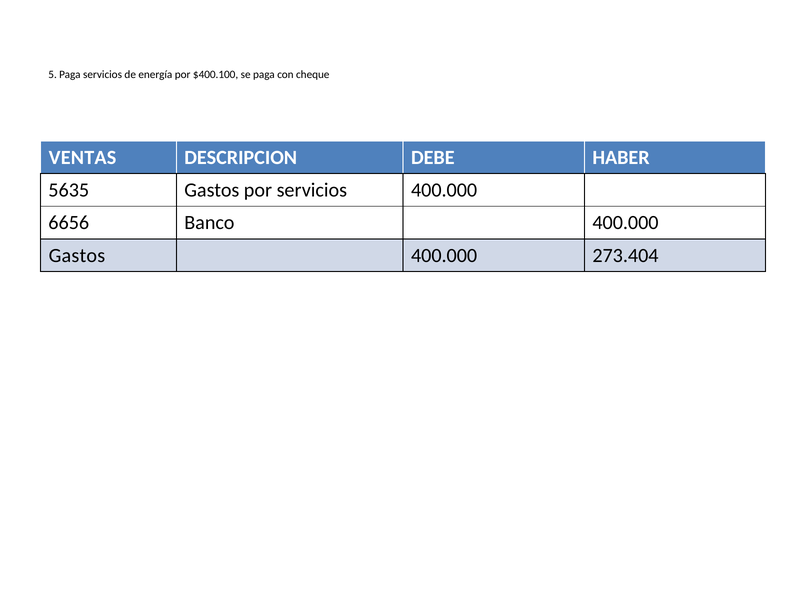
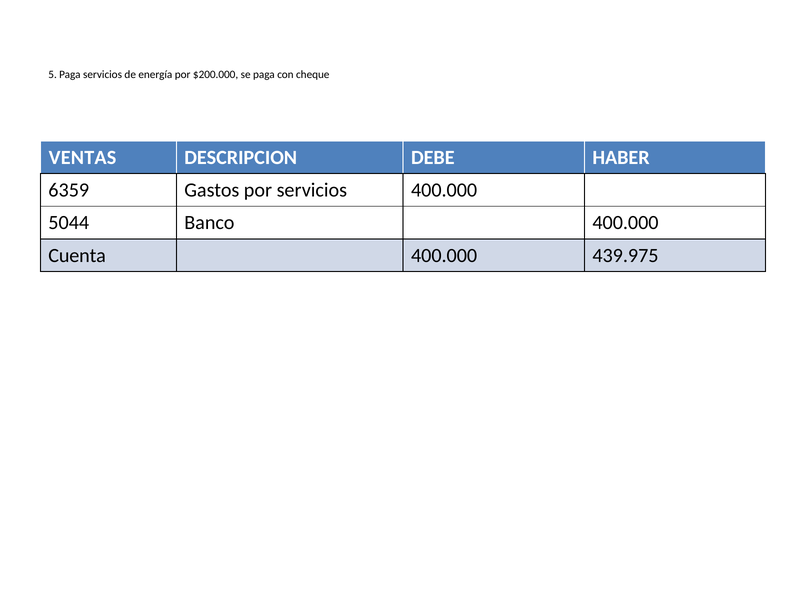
$400.100: $400.100 -> $200.000 (216, 75)
5635: 5635 -> 6359 (69, 190)
6656: 6656 -> 5044 (69, 223)
Gastos: Gastos -> Cuenta (77, 256)
273.404: 273.404 -> 439.975 (625, 256)
